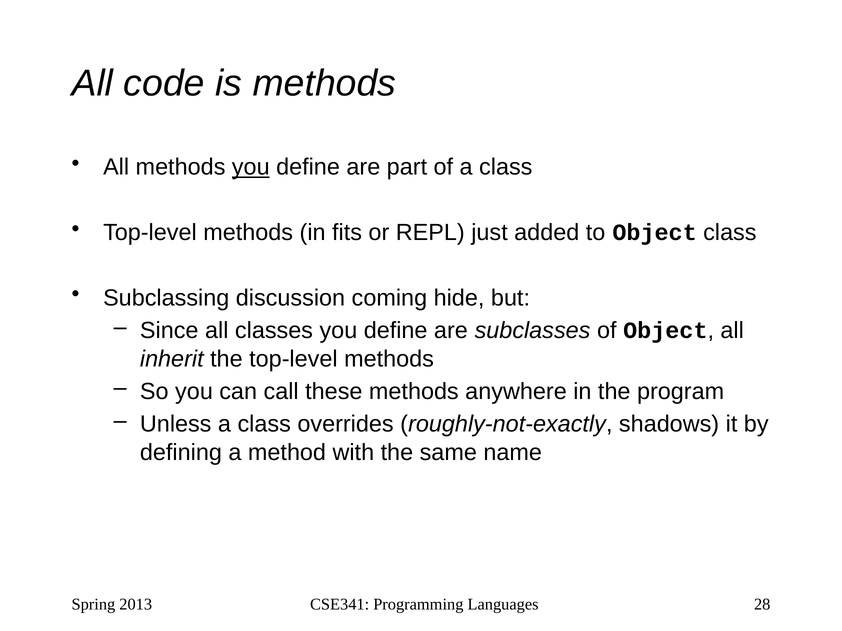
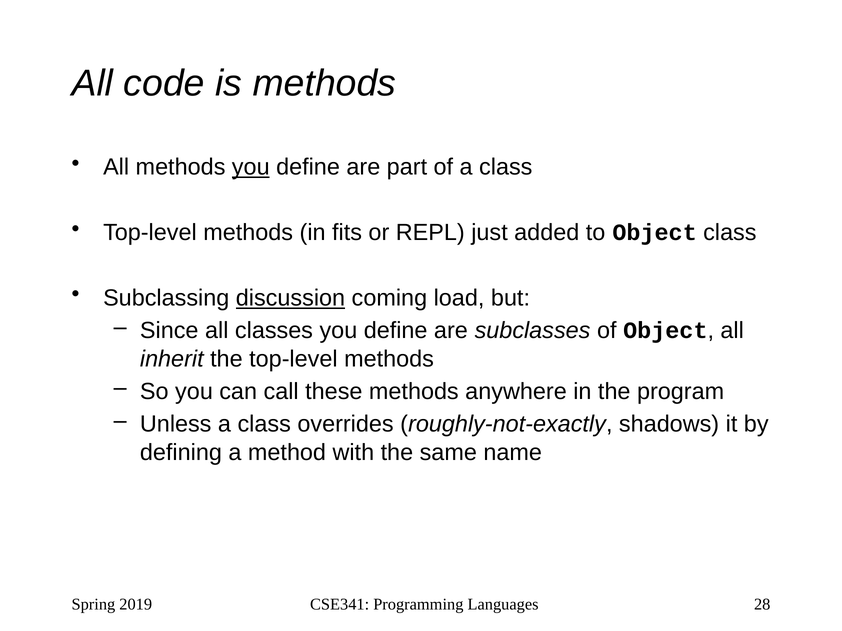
discussion underline: none -> present (290, 298)
hide: hide -> load (459, 298)
2013: 2013 -> 2019 (136, 605)
